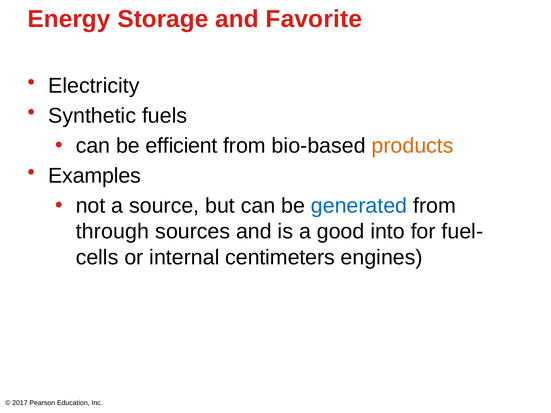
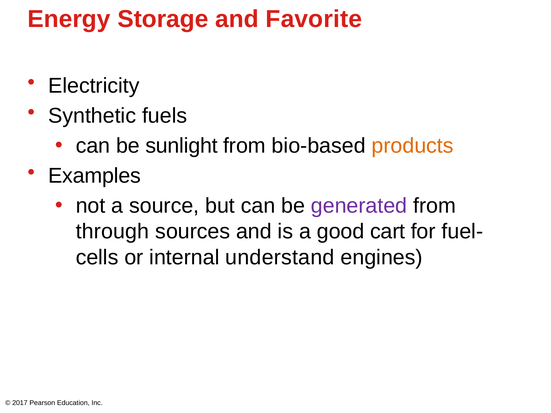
efficient: efficient -> sunlight (182, 146)
generated colour: blue -> purple (359, 206)
into: into -> cart (388, 232)
centimeters: centimeters -> understand (280, 257)
